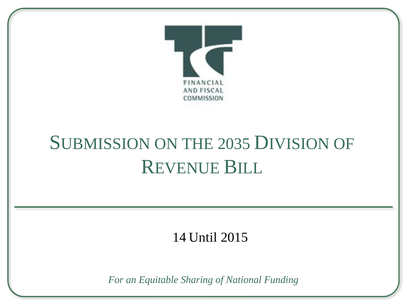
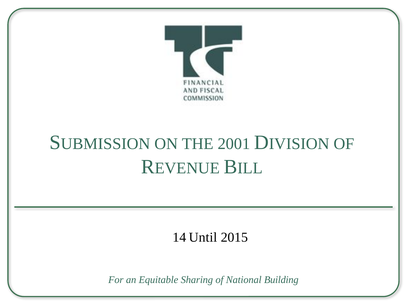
2035: 2035 -> 2001 (234, 144)
Funding: Funding -> Building (281, 280)
